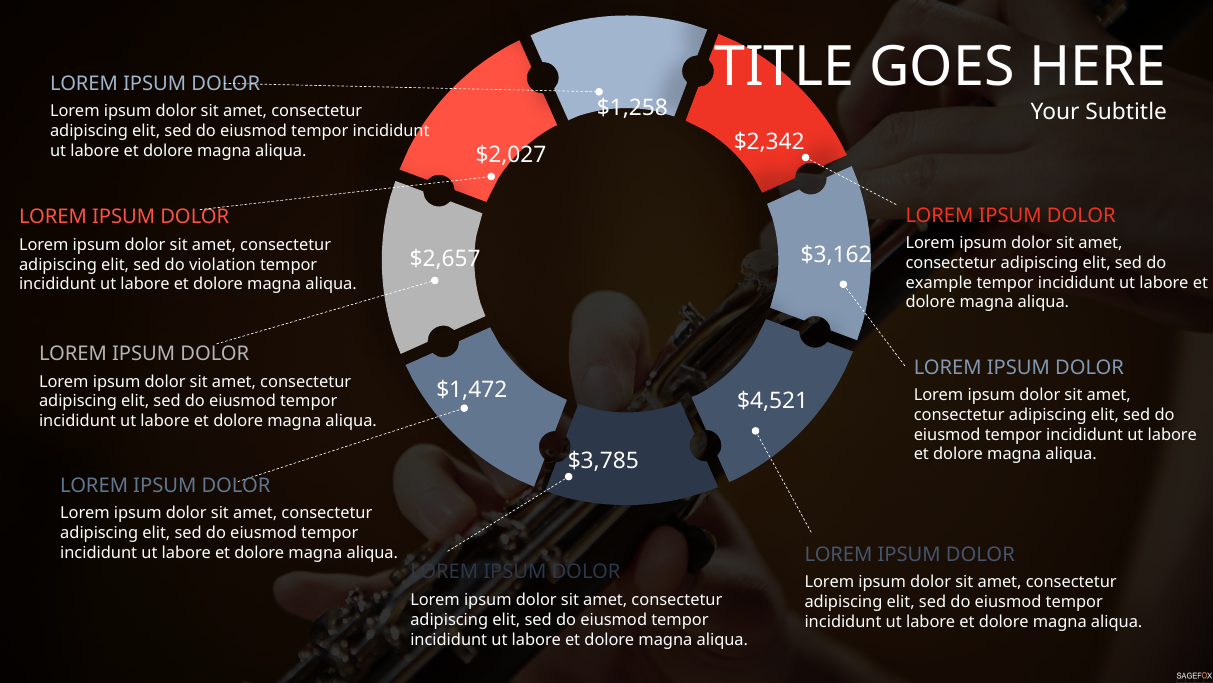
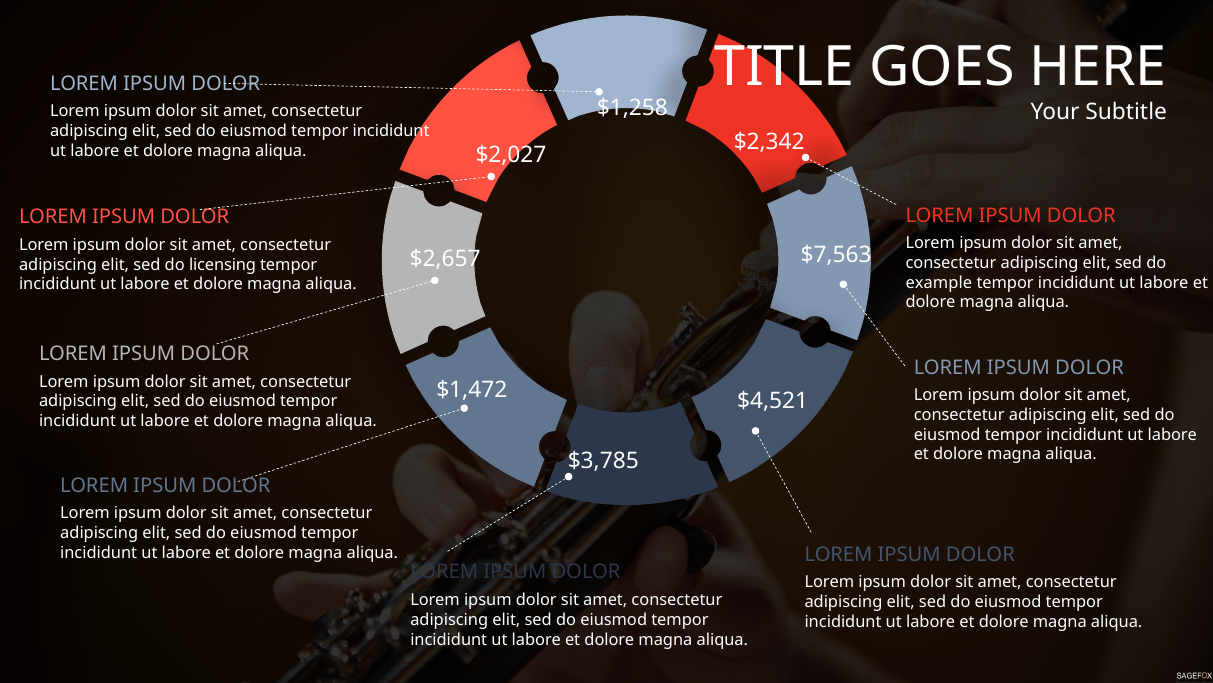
$3,162: $3,162 -> $7,563 (836, 255)
violation: violation -> licensing (223, 265)
